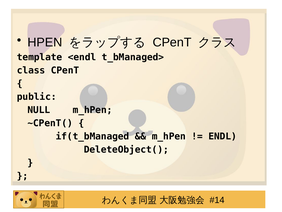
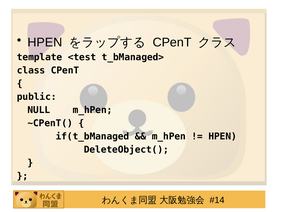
<endl: <endl -> <test (82, 57)
ENDL: ENDL -> HPEN (223, 136)
